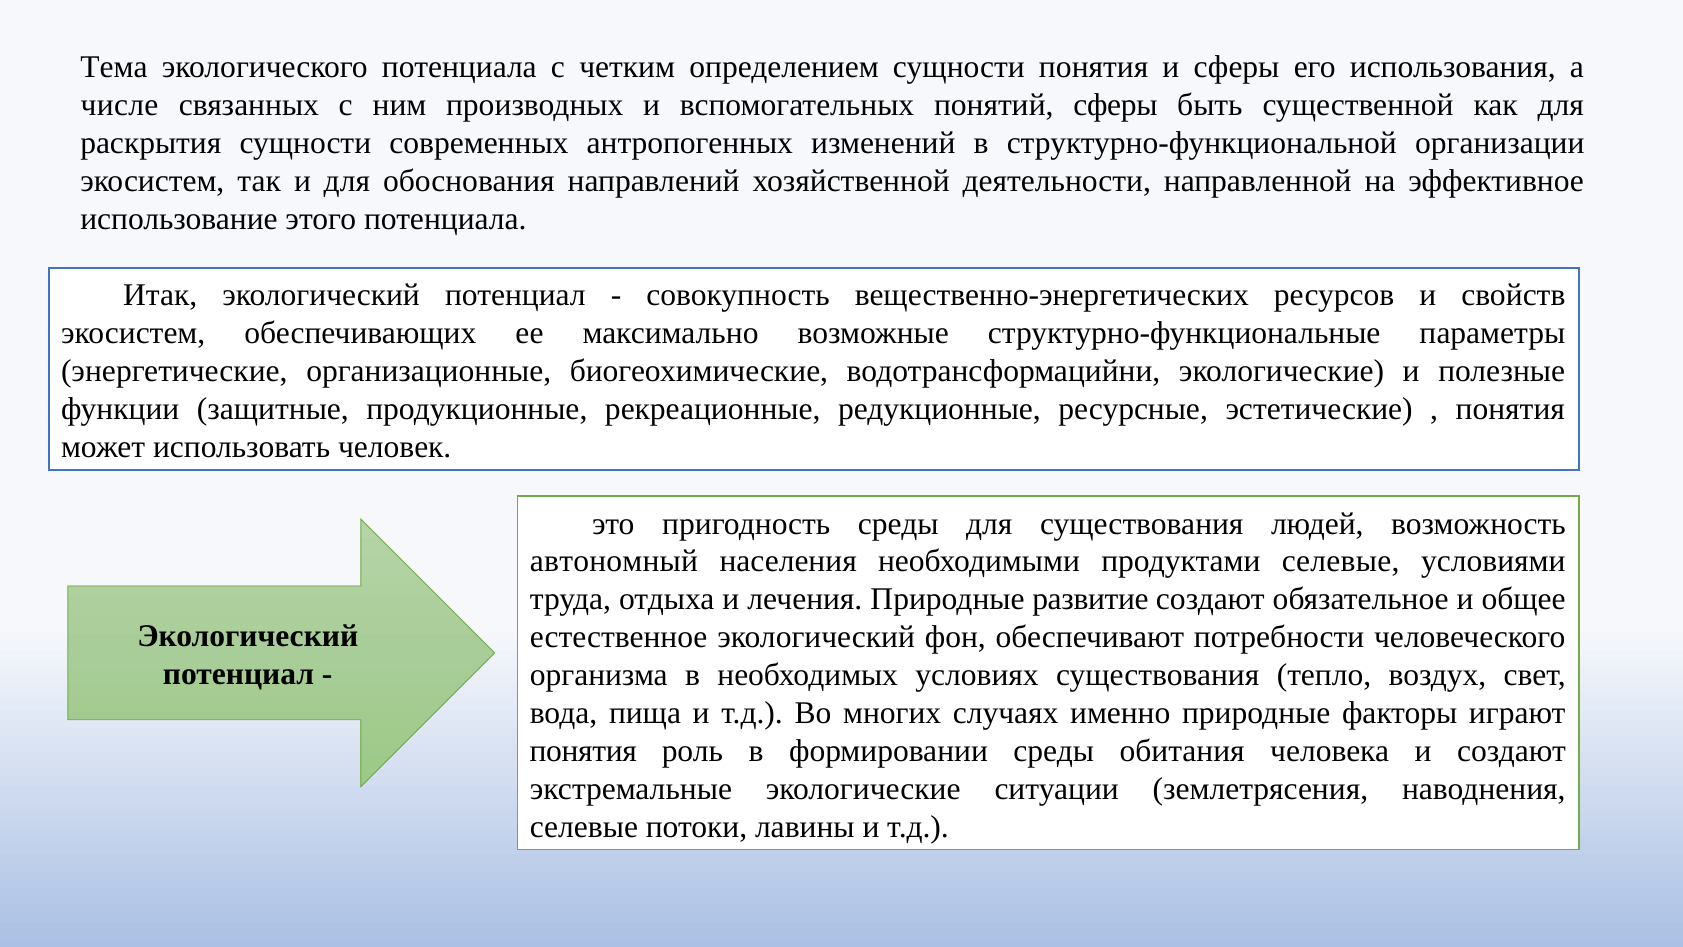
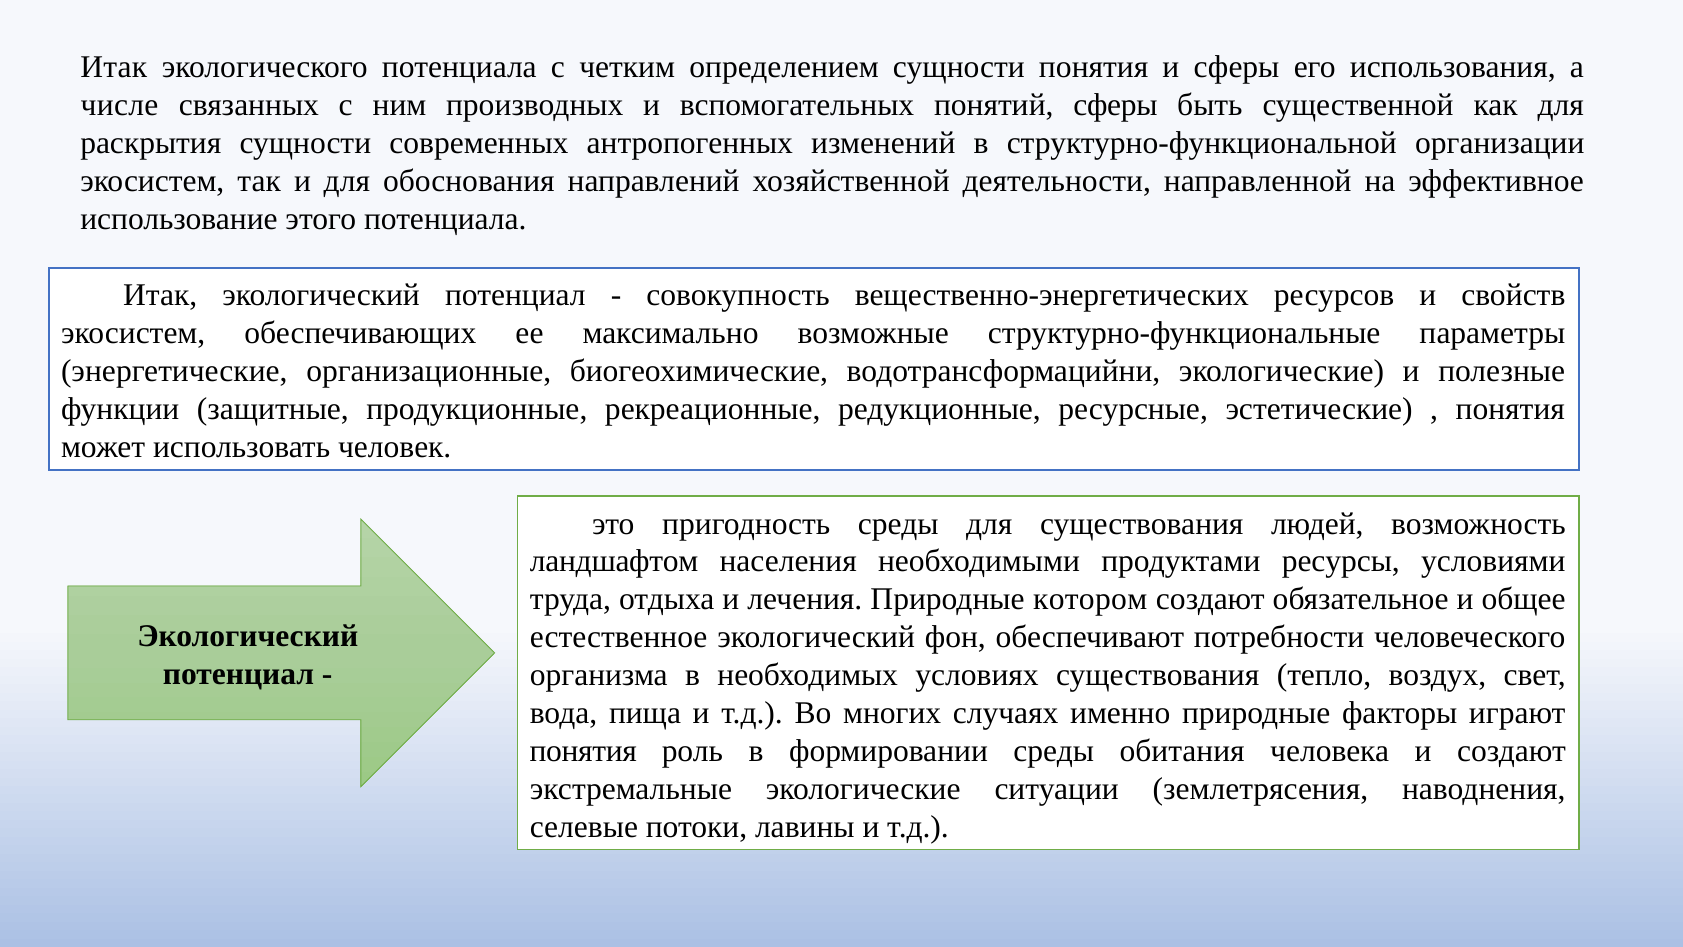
Тема: Тема -> Итак (114, 67)
автономный: автономный -> ландшафтом (614, 561)
продуктами селевые: селевые -> ресурсы (1341, 561)
развитие: развитие -> котором (1090, 599)
